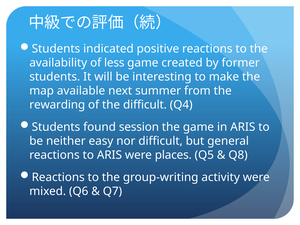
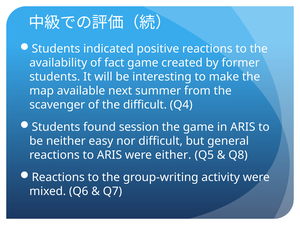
less: less -> fact (114, 63)
rewarding: rewarding -> scavenger (57, 105)
places: places -> either (173, 155)
